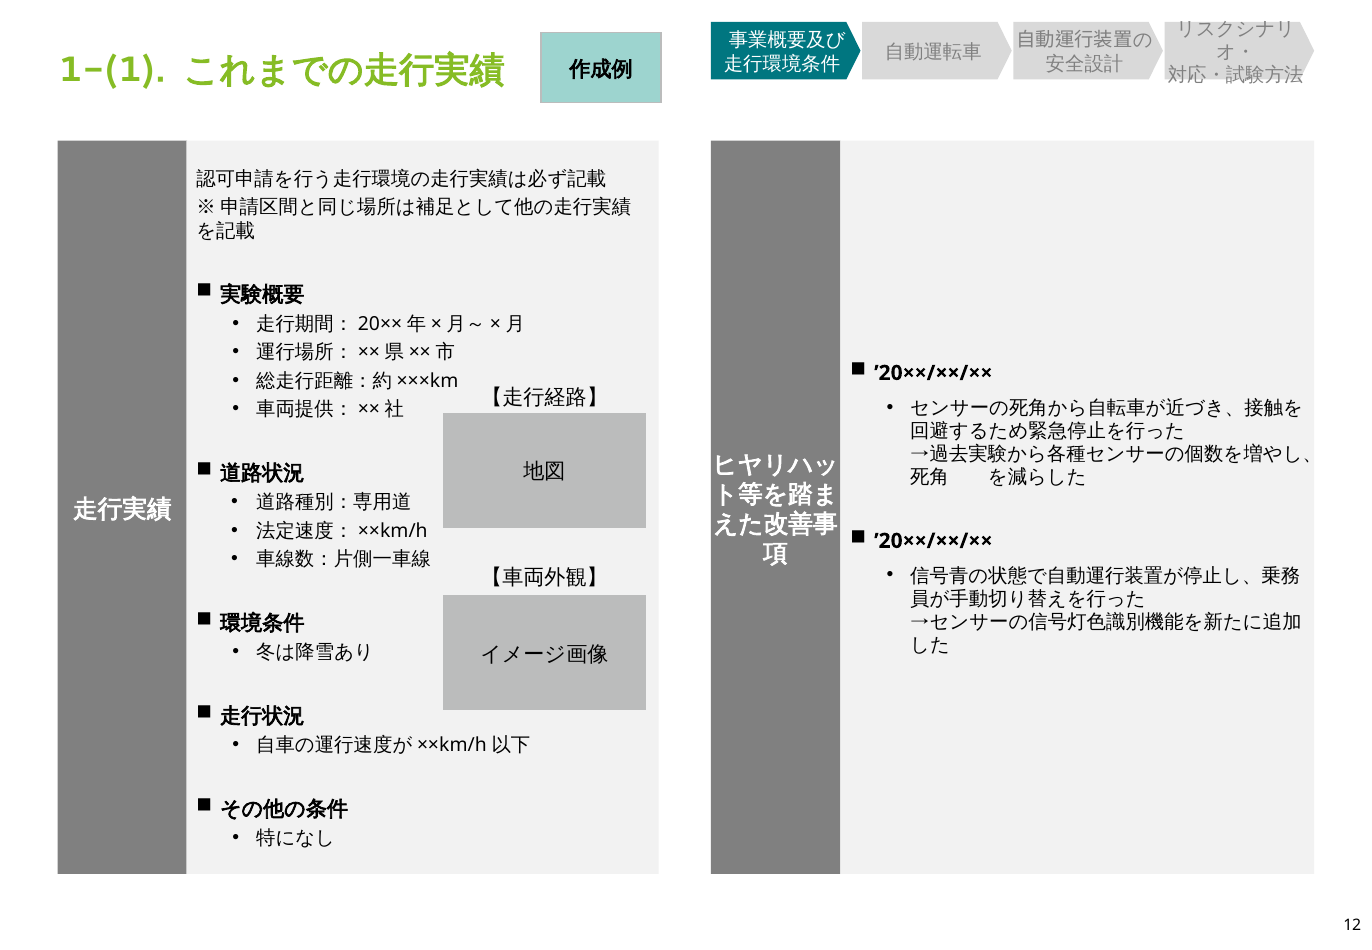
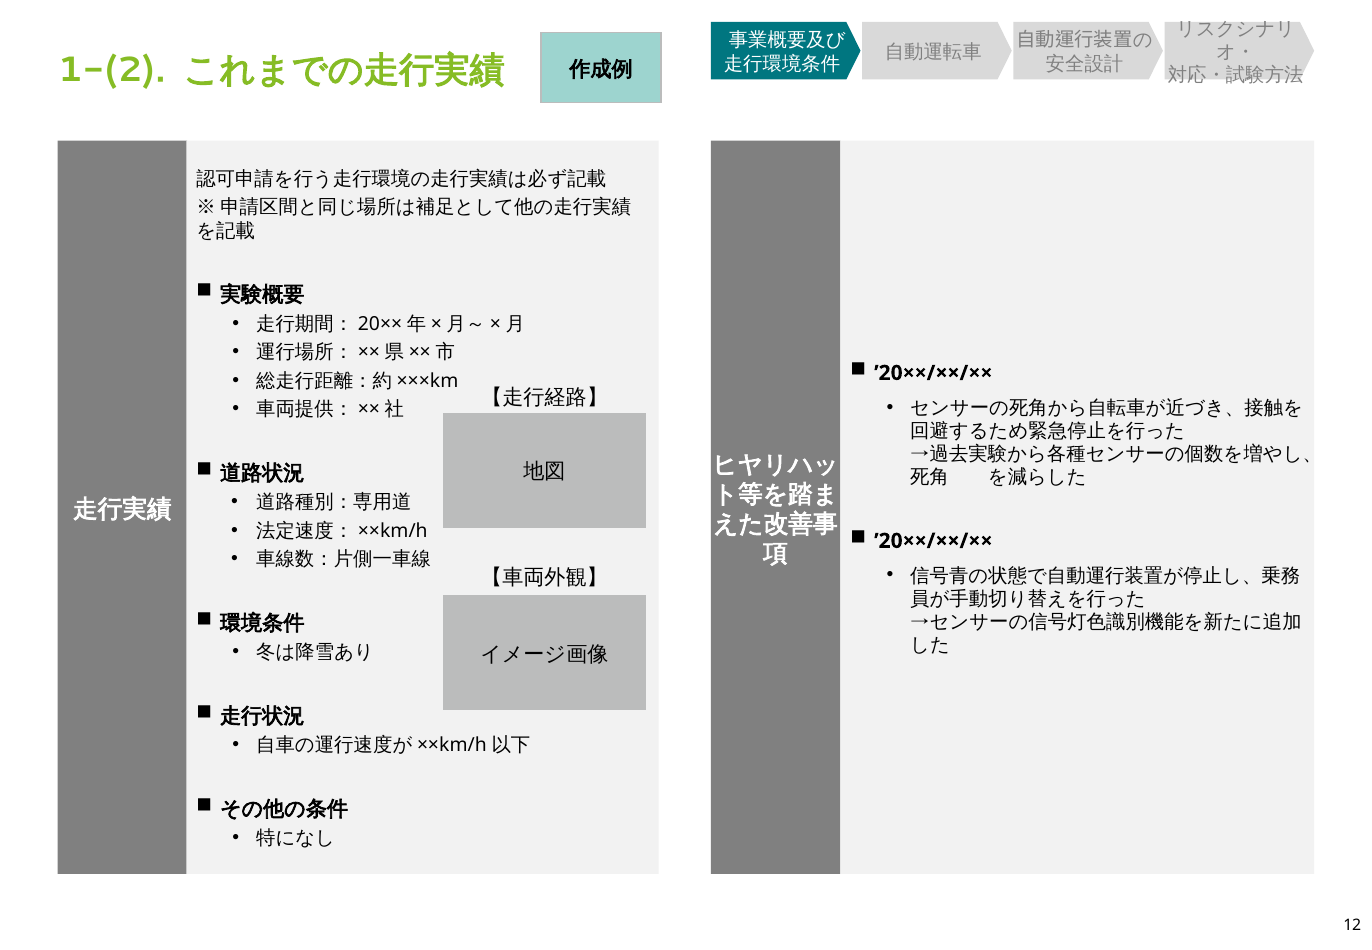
1-(1: 1-(1 -> 1-(2 (112, 70)
